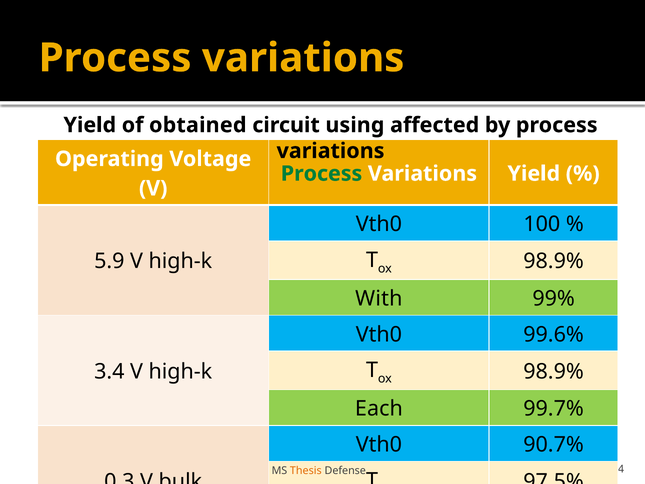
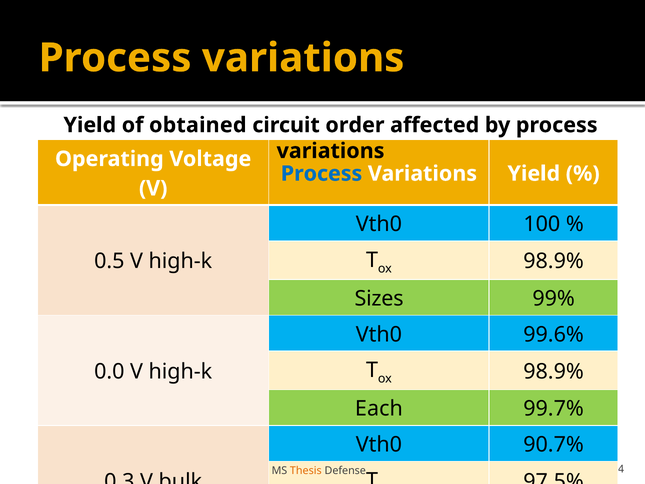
using: using -> order (355, 125)
Process colour: green -> blue (322, 174)
5.9: 5.9 -> 0.5 (109, 261)
With: With -> Sizes (379, 298)
3.4: 3.4 -> 0.0 (109, 371)
